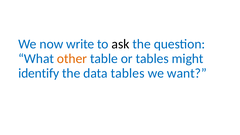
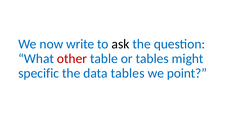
other colour: orange -> red (72, 59)
identify: identify -> specific (39, 73)
want: want -> point (187, 73)
